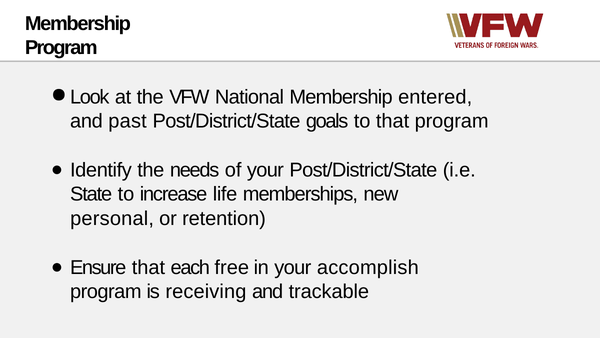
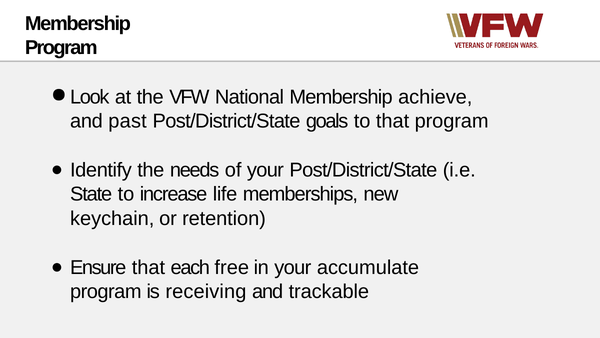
entered: entered -> achieve (435, 97)
personal: personal -> keychain (112, 218)
accomplish: accomplish -> accumulate (368, 267)
